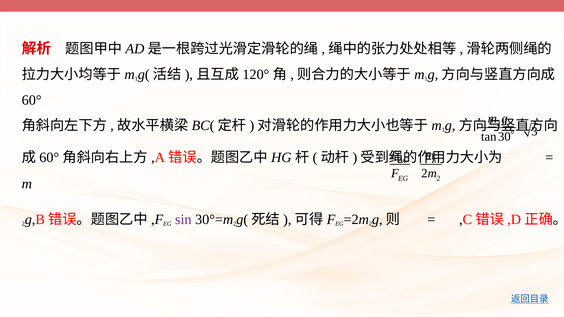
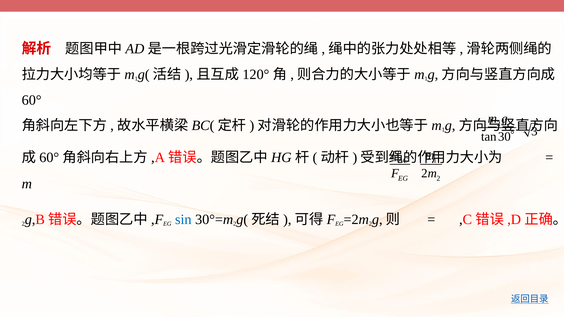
sin colour: purple -> blue (183, 219)
